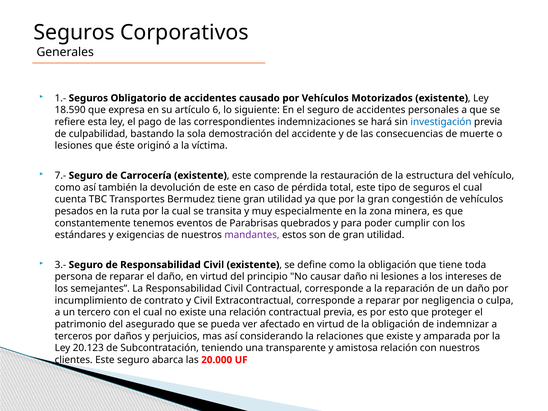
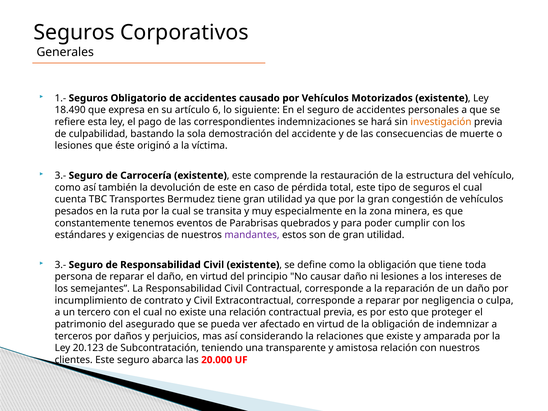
18.590: 18.590 -> 18.490 (70, 110)
investigación colour: blue -> orange (441, 122)
7.-: 7.- -> 3.- (60, 176)
